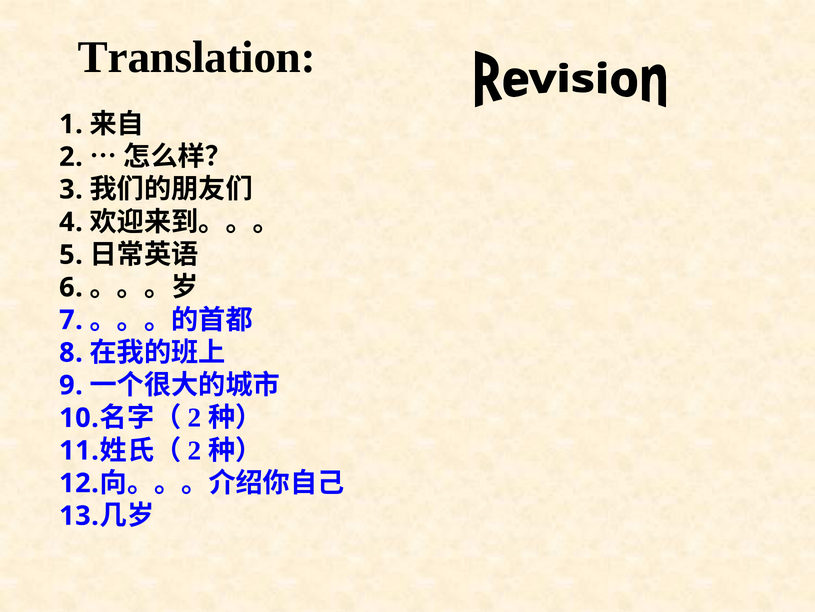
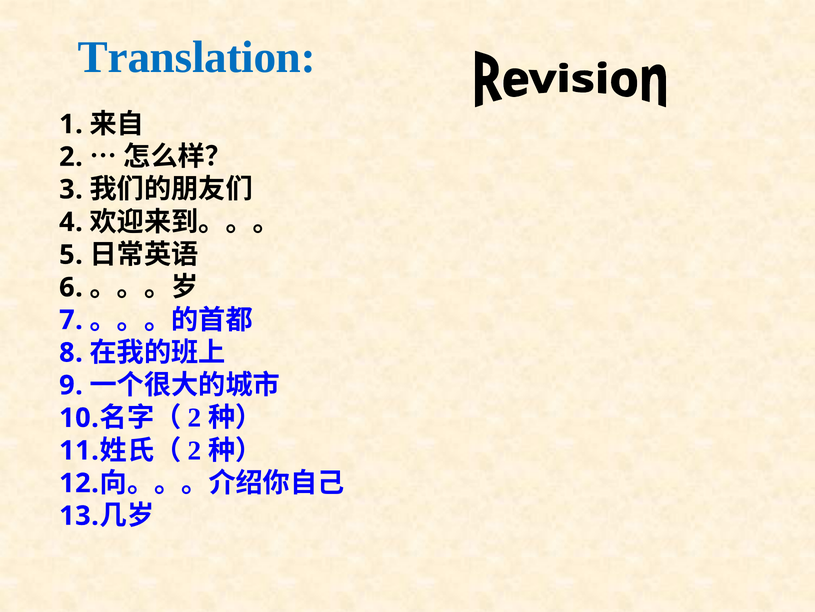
Translation colour: black -> blue (197, 57)
